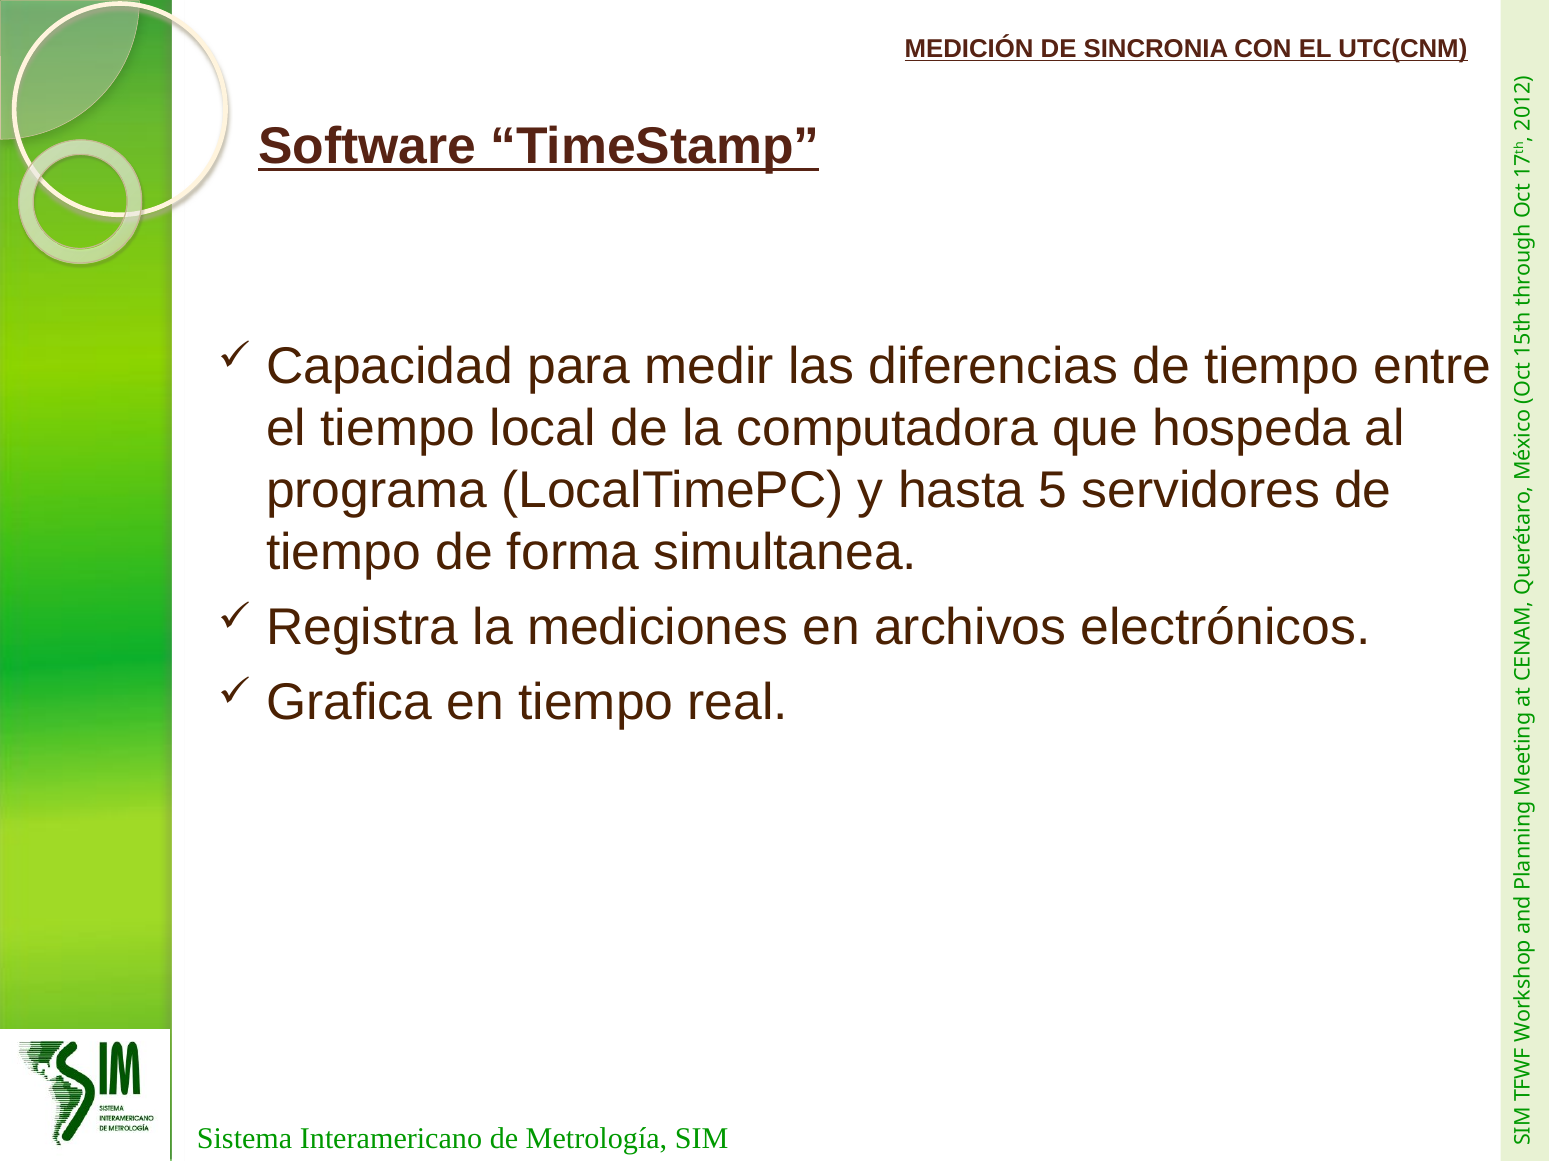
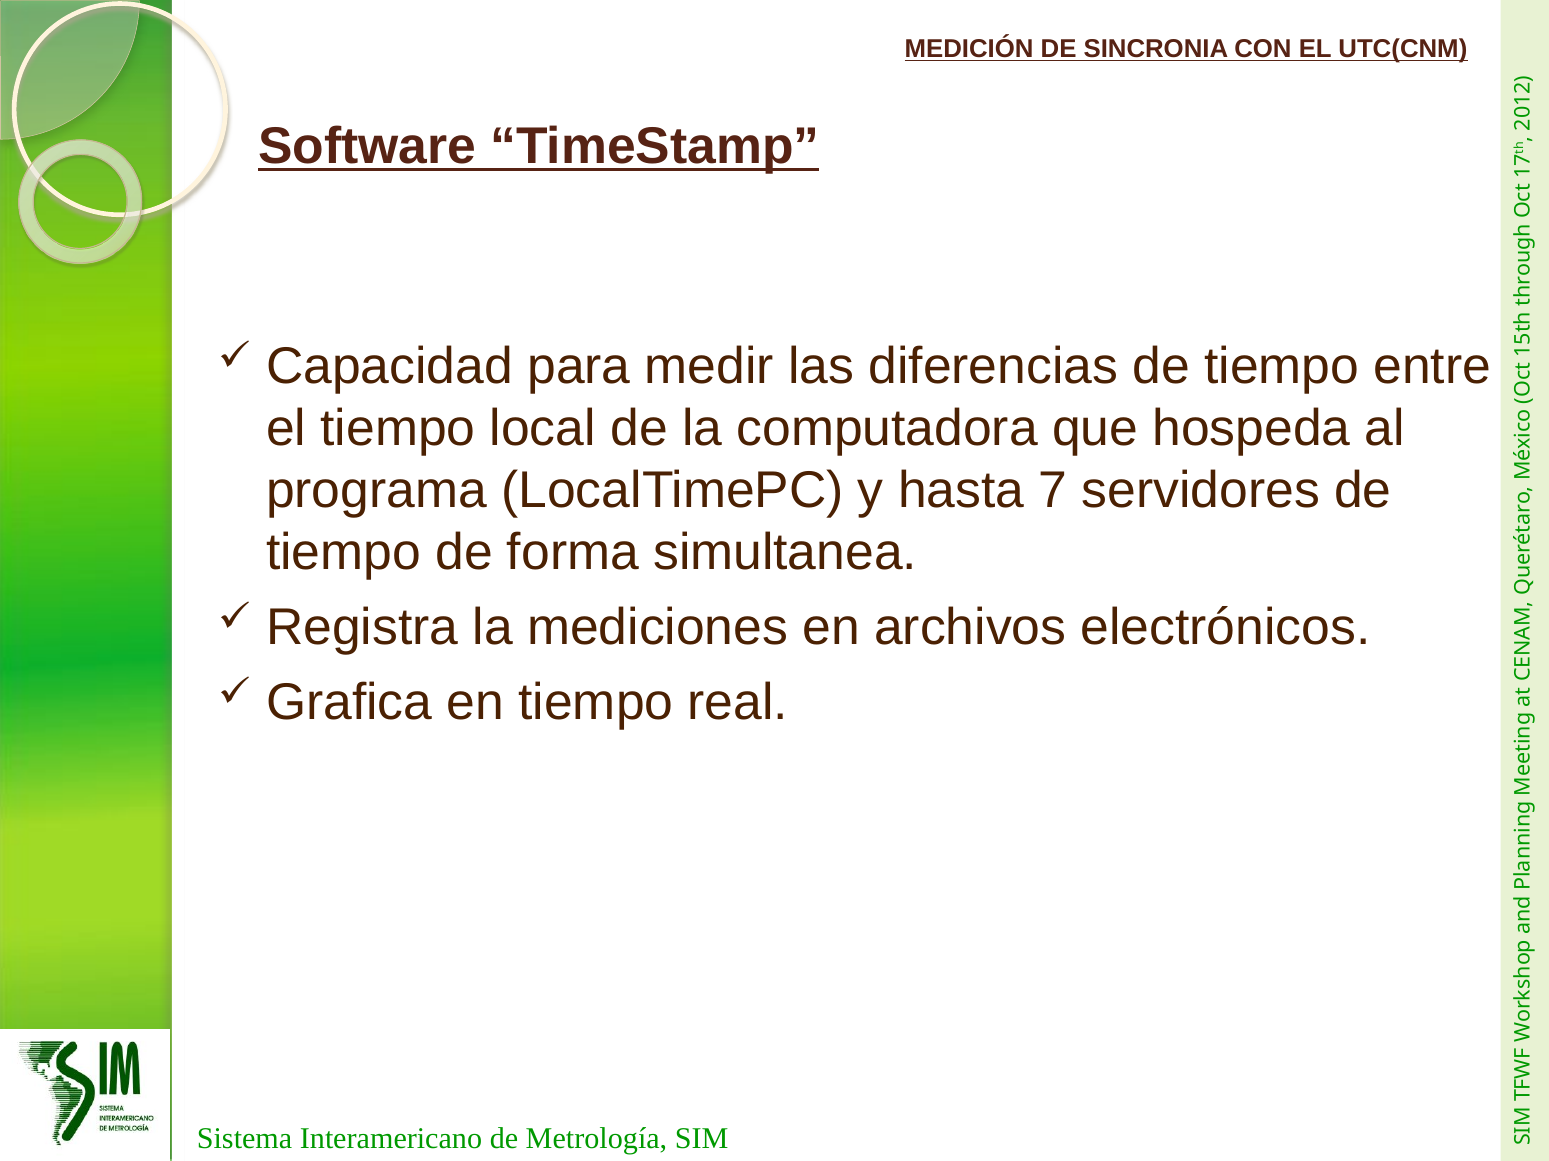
hasta 5: 5 -> 7 (1053, 491)
